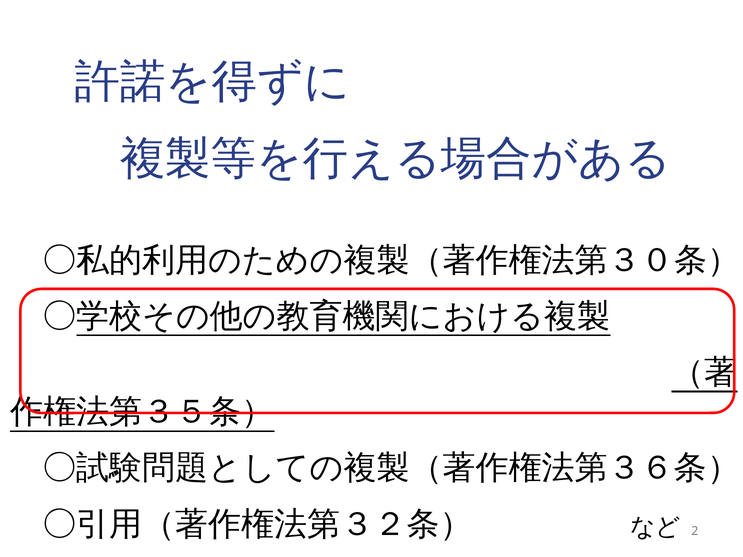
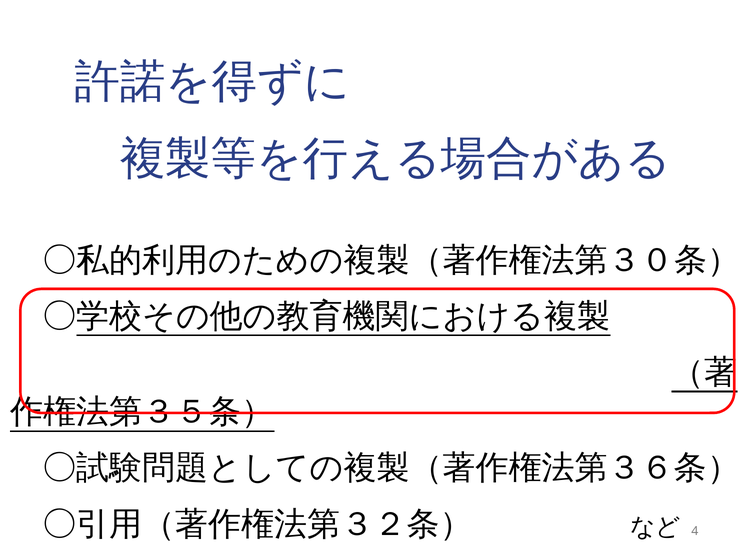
2: 2 -> 4 (695, 531)
